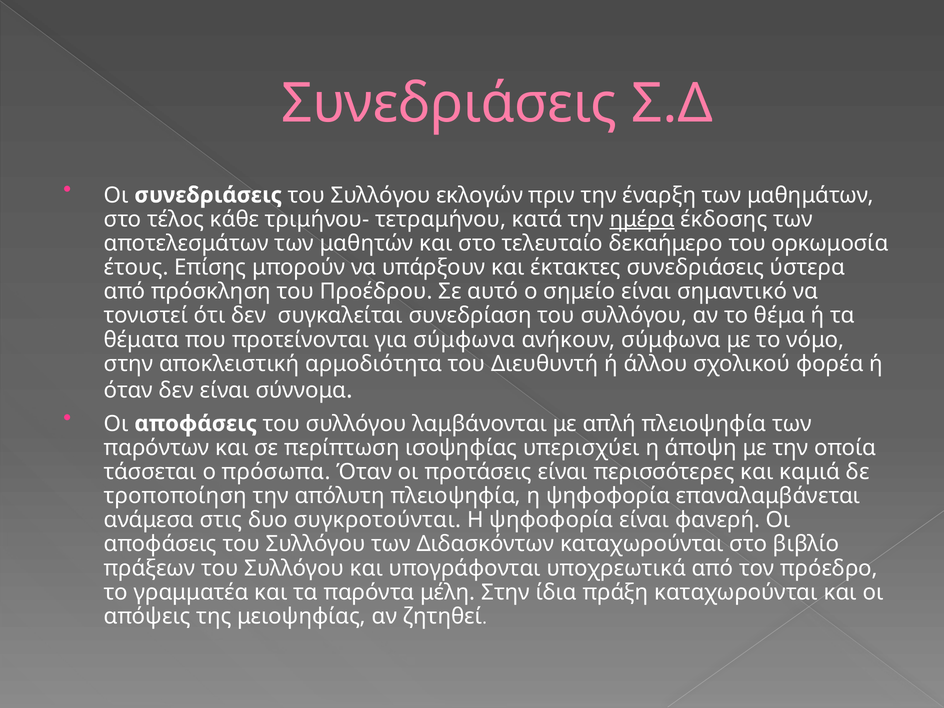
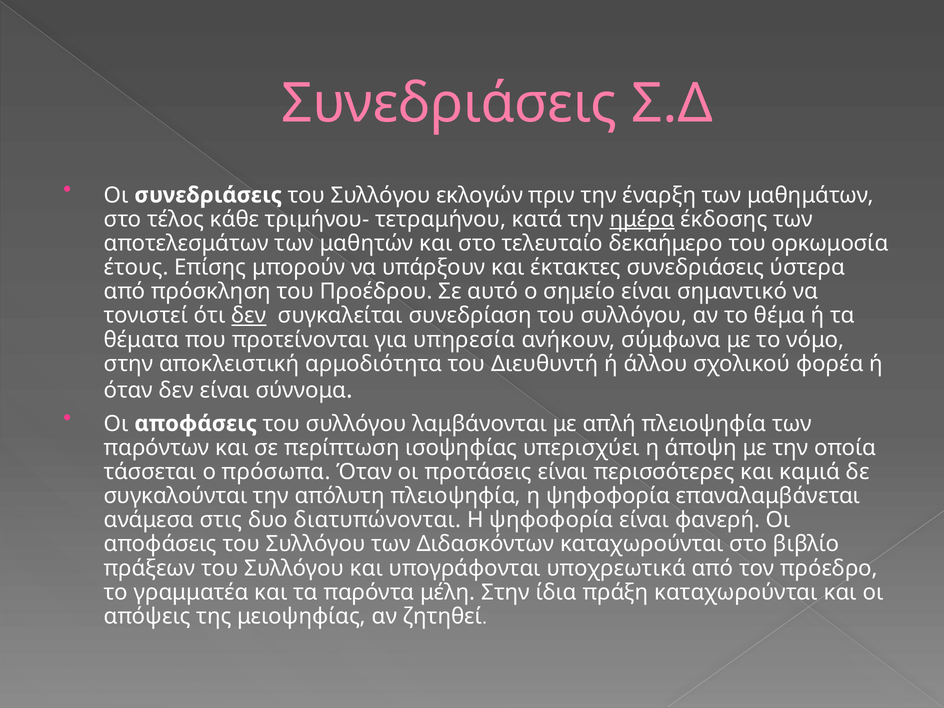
δεν underline: none -> present (249, 316)
για σύμφωνα: σύμφωνα -> υπηρεσία (464, 340)
τροποποίηση: τροποποίηση -> συγκαλούνται (176, 496)
συγκροτούνται: συγκροτούνται -> διατυπώνονται (377, 520)
